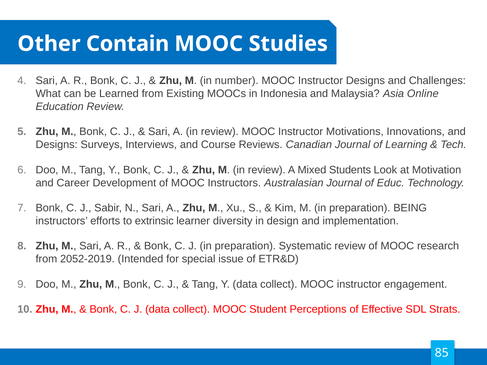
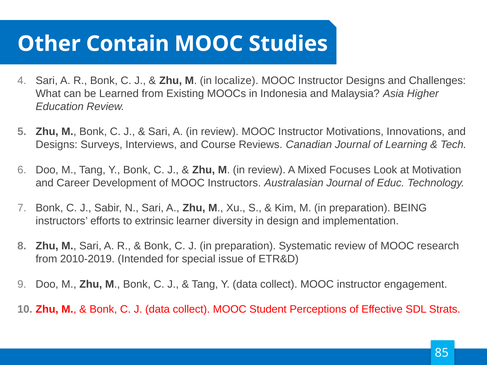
number: number -> localize (237, 81)
Online: Online -> Higher (423, 94)
Students: Students -> Focuses (350, 170)
2052-2019: 2052-2019 -> 2010-2019 (87, 259)
